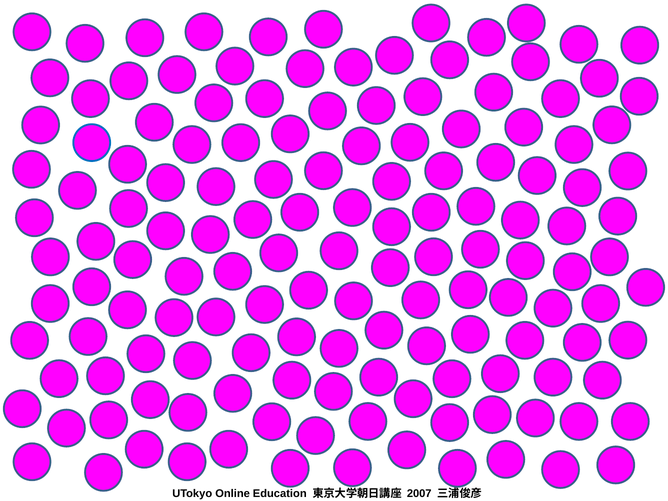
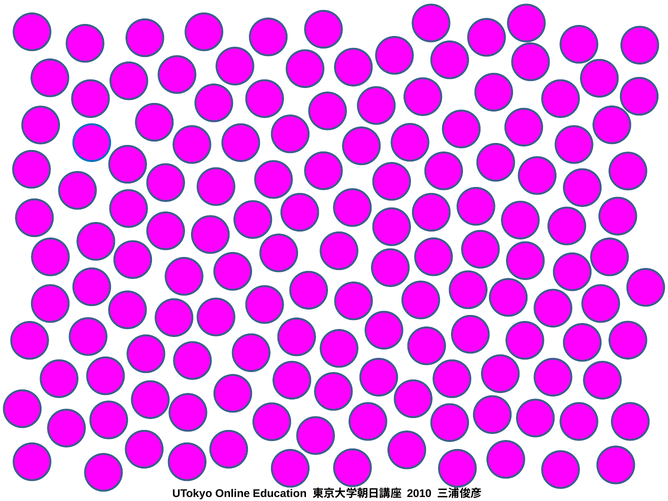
2007: 2007 -> 2010 (419, 494)
